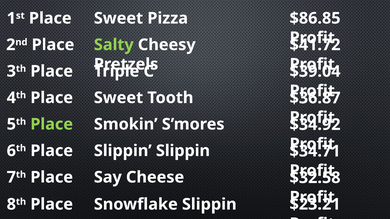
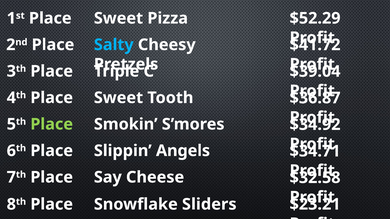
$86.85: $86.85 -> $52.29 (315, 18)
Salty colour: light green -> light blue (114, 45)
Slippin Slippin: Slippin -> Angels (183, 151)
Snowflake Slippin: Slippin -> Sliders (209, 205)
